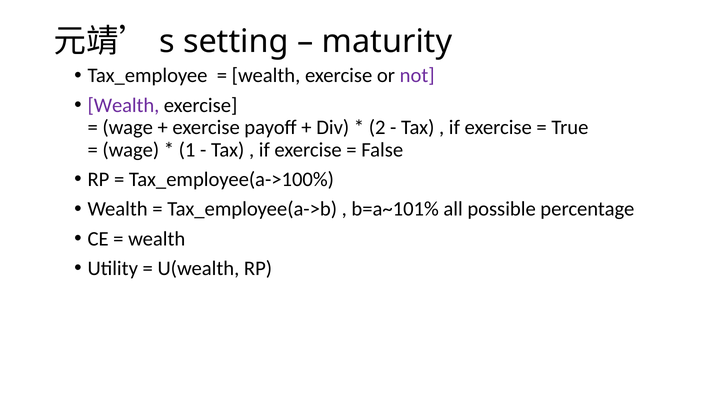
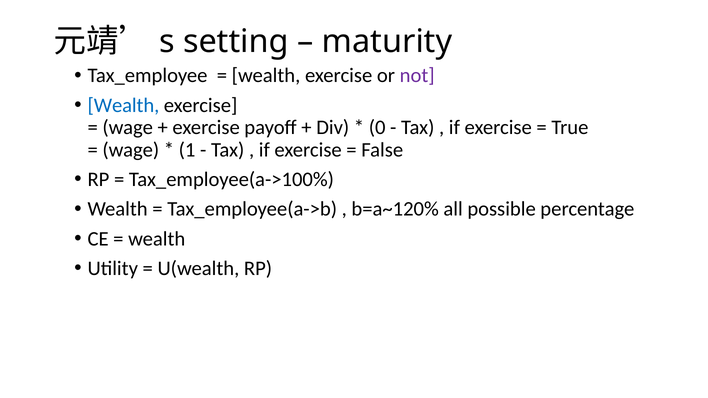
Wealth colour: purple -> blue (123, 105)
2: 2 -> 0 (377, 128)
b=a~101%: b=a~101% -> b=a~120% (395, 209)
